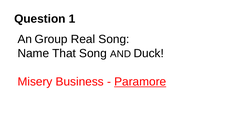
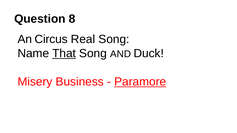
1: 1 -> 8 (72, 19)
Group: Group -> Circus (51, 39)
That underline: none -> present (64, 54)
